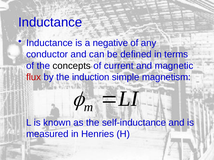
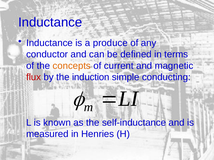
negative: negative -> produce (110, 43)
concepts colour: black -> orange (72, 66)
magnetism: magnetism -> conducting (166, 77)
